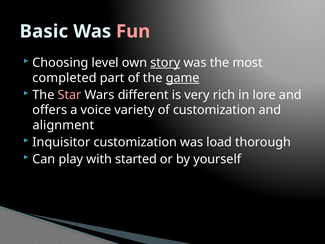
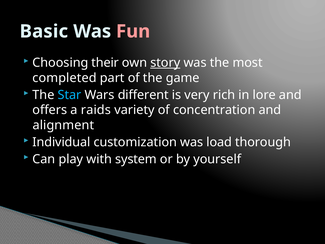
level: level -> their (105, 63)
game underline: present -> none (183, 78)
Star colour: pink -> light blue (70, 95)
voice: voice -> raids (96, 110)
of customization: customization -> concentration (214, 110)
Inquisitor: Inquisitor -> Individual (61, 142)
started: started -> system (136, 159)
